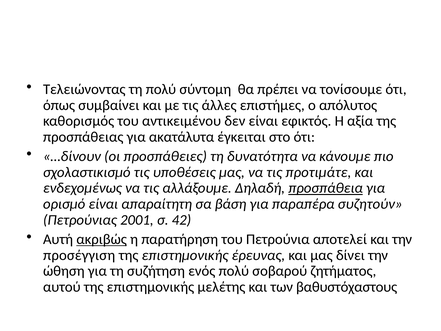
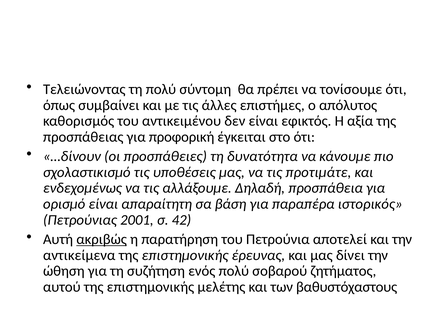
ακατάλυτα: ακατάλυτα -> προφορική (182, 137)
προσπάθεια underline: present -> none (326, 188)
συζητούν: συζητούν -> ιστορικός (370, 204)
προσέγγιση: προσέγγιση -> αντικείμενα (79, 255)
